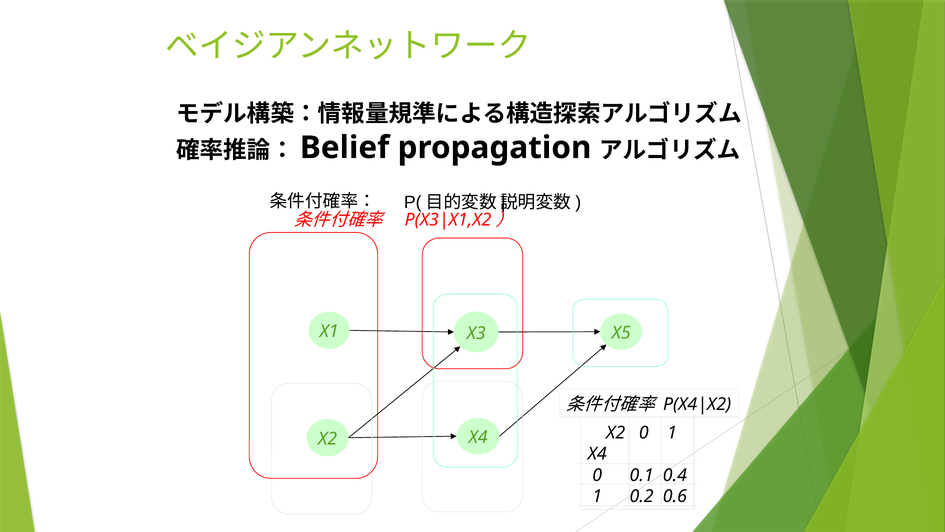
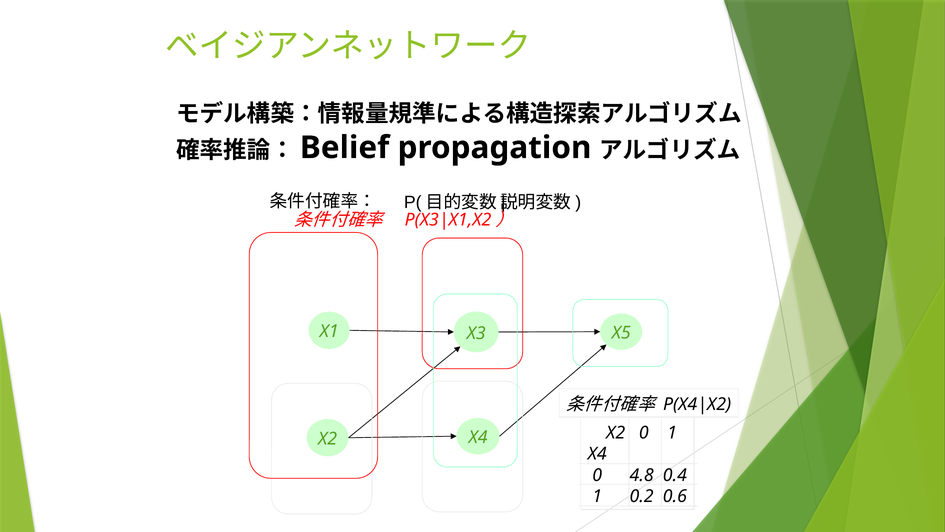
0.1: 0.1 -> 4.8 (642, 475)
